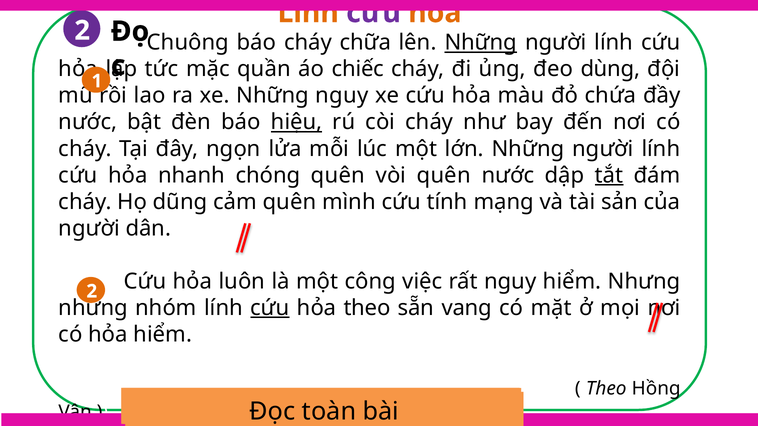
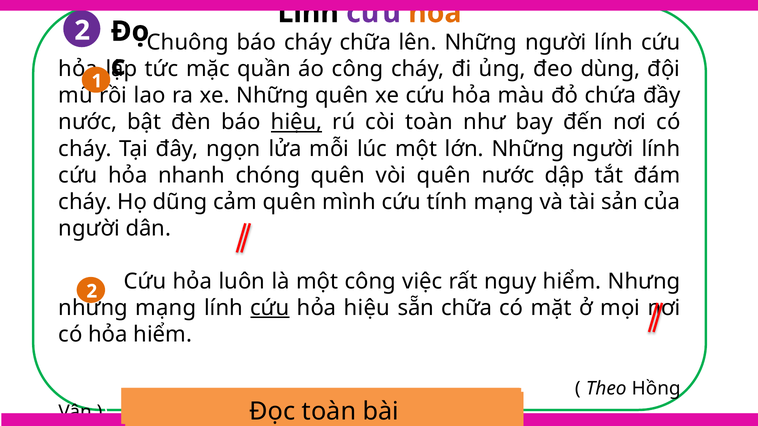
Lính colour: orange -> black (308, 13)
Những underline: present -> none (481, 43)
áo chiếc: chiếc -> công (358, 69)
Những nguy: nguy -> quên (342, 96)
còi cháy: cháy -> toàn (429, 122)
tắt underline: present -> none (609, 175)
những nhóm: nhóm -> mạng (166, 308)
hỏa theo: theo -> hiệu (367, 308)
sẵn vang: vang -> chữa (467, 308)
